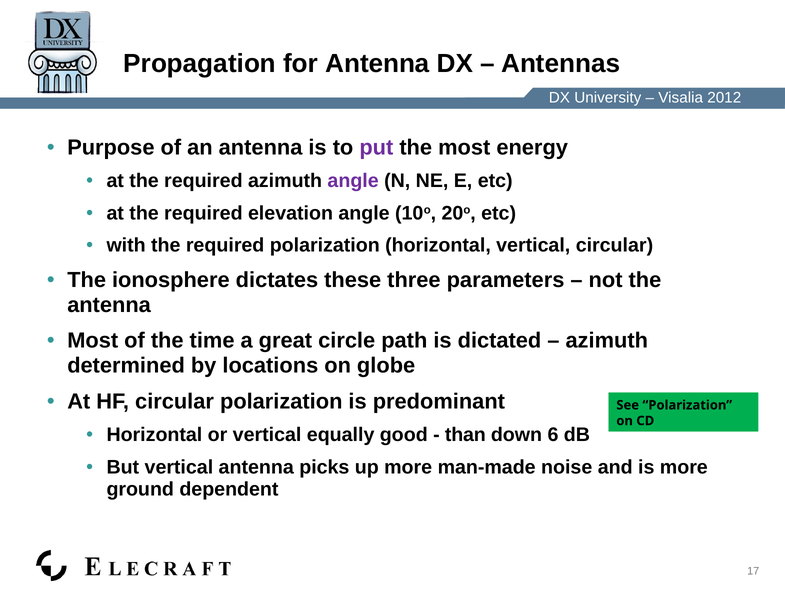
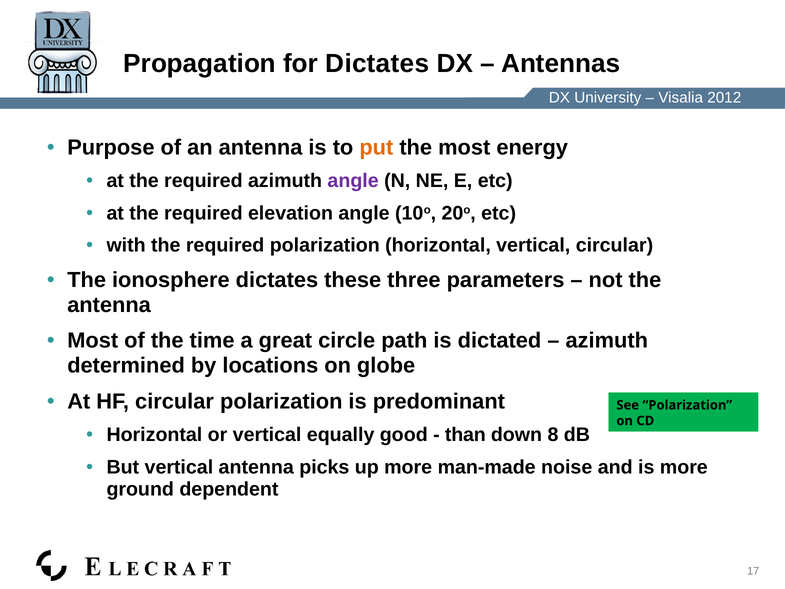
for Antenna: Antenna -> Dictates (377, 64)
put colour: purple -> orange (376, 148)
6: 6 -> 8 (553, 435)
